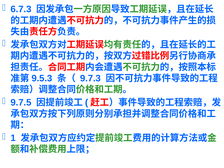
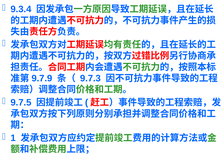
6.7.3: 6.7.3 -> 9.3.4 (21, 9)
9.5.3: 9.5.3 -> 9.7.9 (42, 78)
